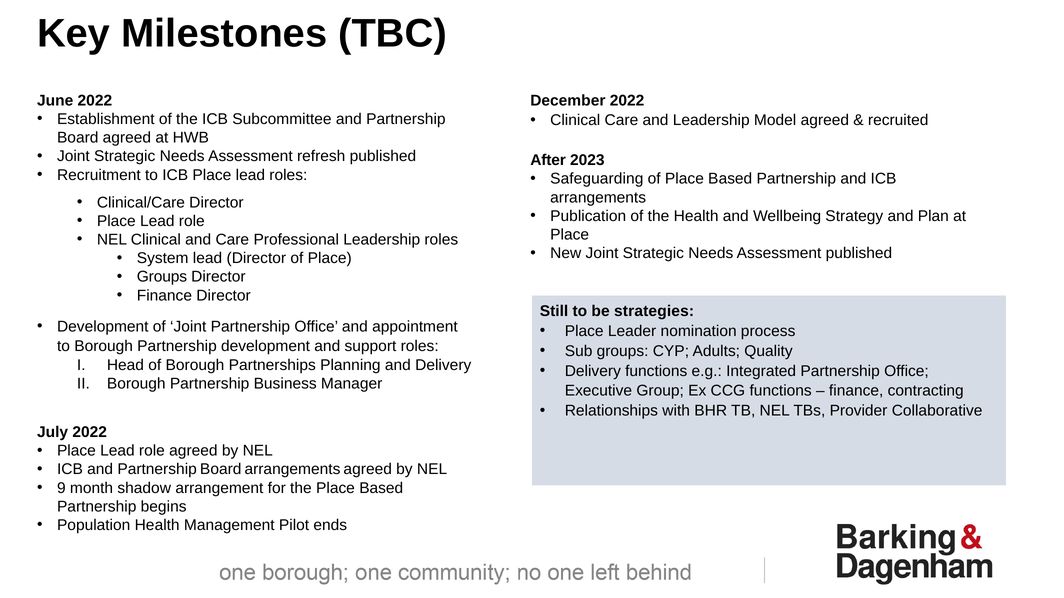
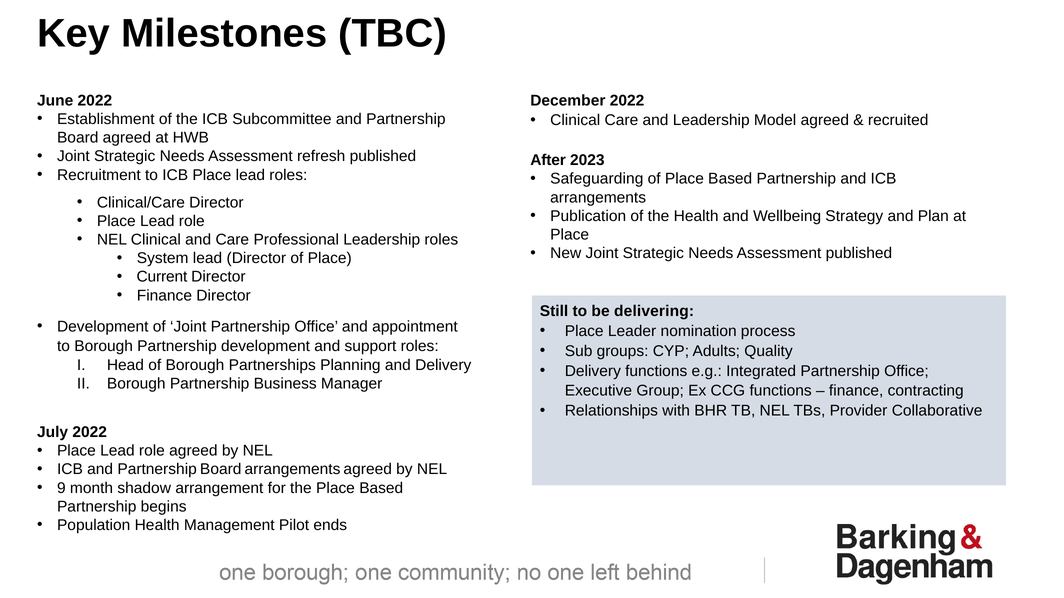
Groups: Groups -> Current (162, 277)
strategies: strategies -> delivering (654, 311)
